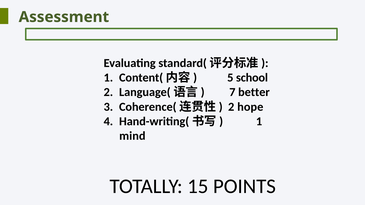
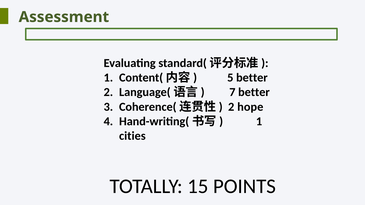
5 school: school -> better (252, 78)
mind: mind -> cities (132, 136)
